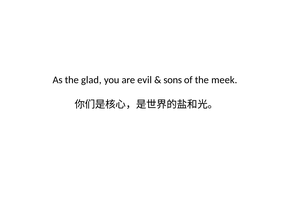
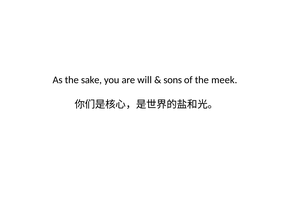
glad: glad -> sake (91, 80)
evil: evil -> will (145, 80)
